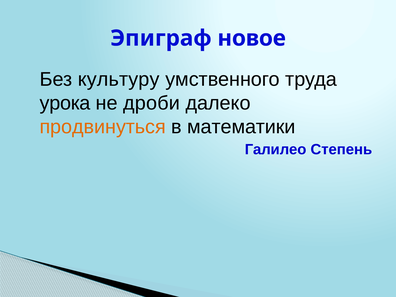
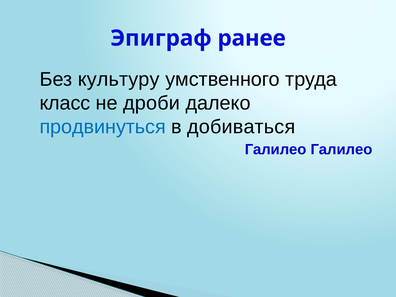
новое: новое -> ранее (252, 38)
урока: урока -> класс (65, 103)
продвинуться colour: orange -> blue (103, 127)
математики: математики -> добиваться (241, 127)
Галилео Степень: Степень -> Галилео (341, 150)
